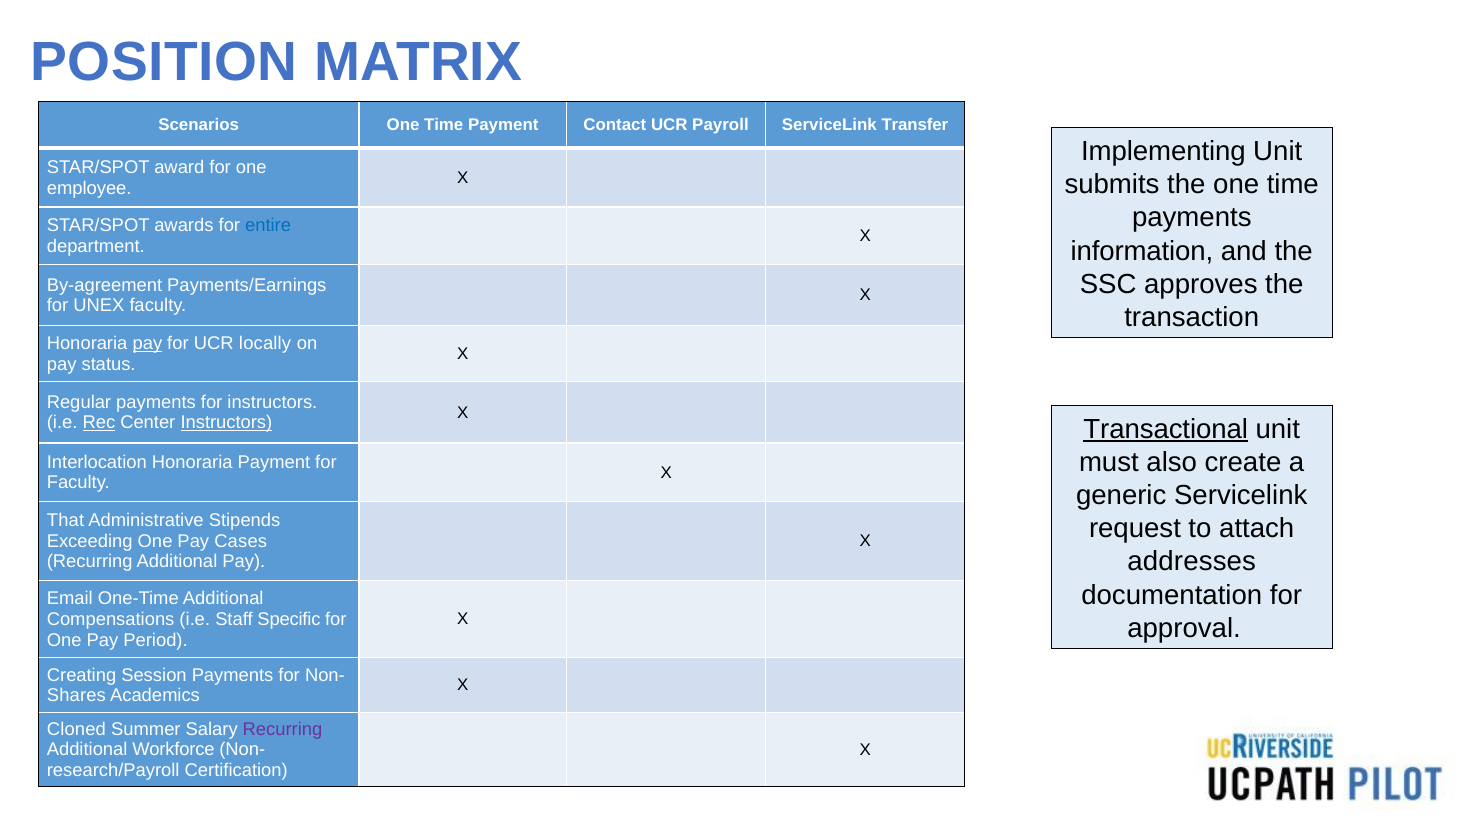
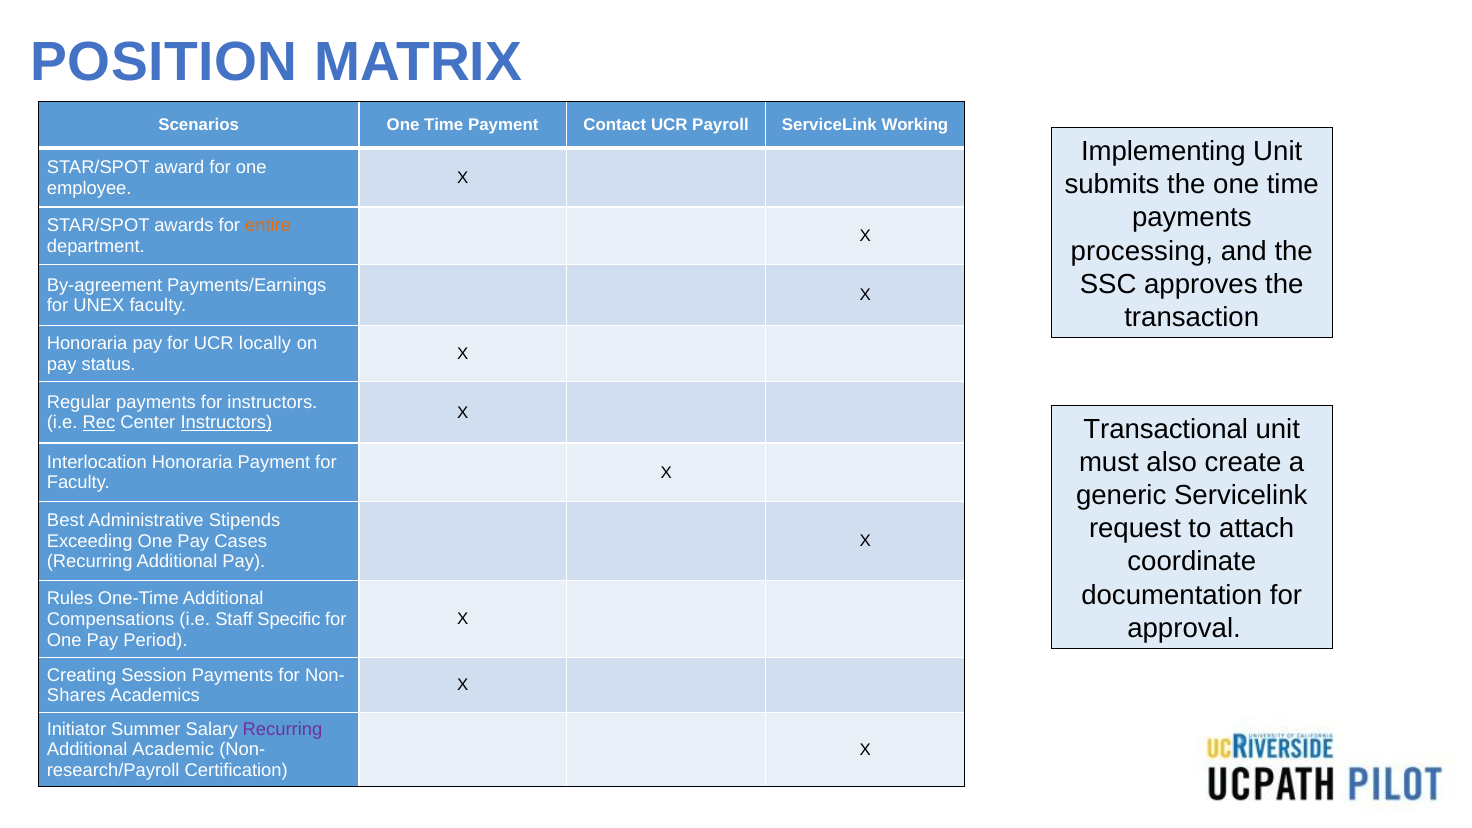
Transfer: Transfer -> Working (915, 125)
entire colour: blue -> orange (268, 226)
information: information -> processing (1142, 251)
pay underline: present -> none (147, 344)
Transactional underline: present -> none (1166, 429)
That: That -> Best (66, 521)
addresses: addresses -> coordinate (1192, 562)
Email: Email -> Rules (70, 599)
Cloned: Cloned -> Initiator (77, 729)
Workforce: Workforce -> Academic (173, 750)
